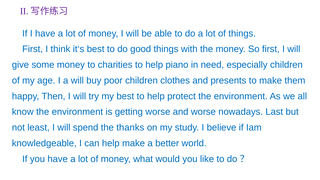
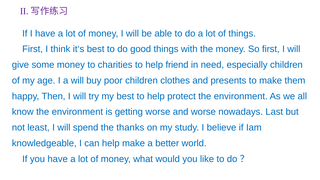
piano: piano -> friend (177, 65)
